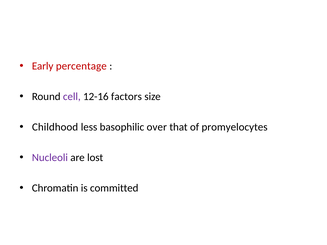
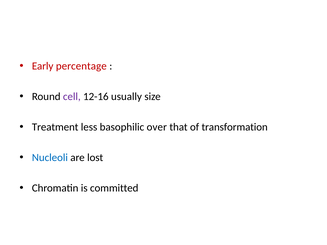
factors: factors -> usually (126, 97)
Childhood: Childhood -> Treatment (55, 127)
promyelocytes: promyelocytes -> transformation (235, 127)
Nucleoli colour: purple -> blue (50, 158)
